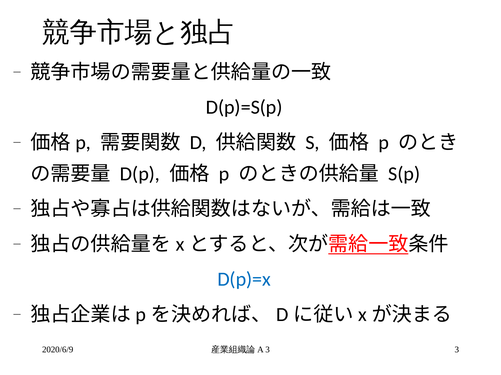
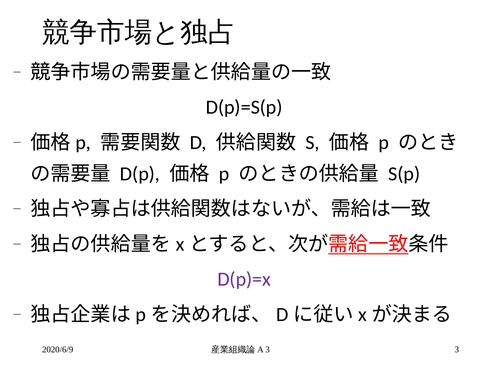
D(p)=x colour: blue -> purple (244, 280)
